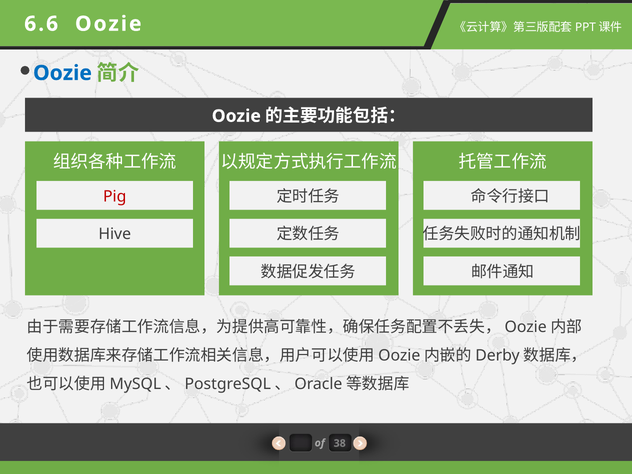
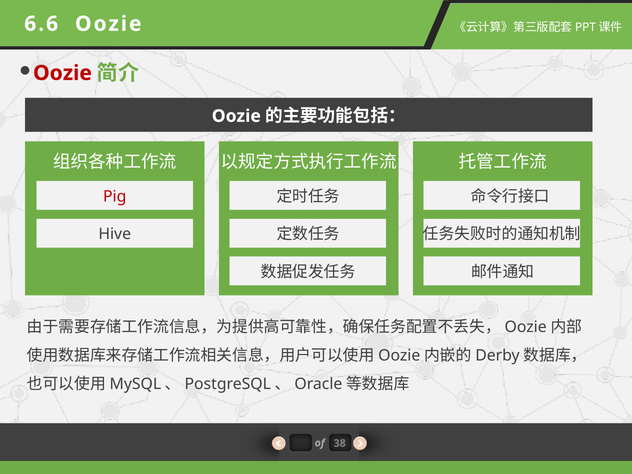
Oozie colour: blue -> red (62, 73)
